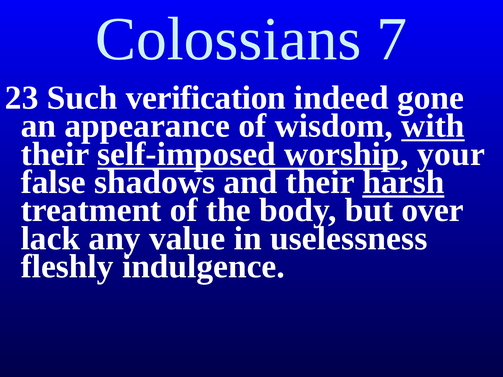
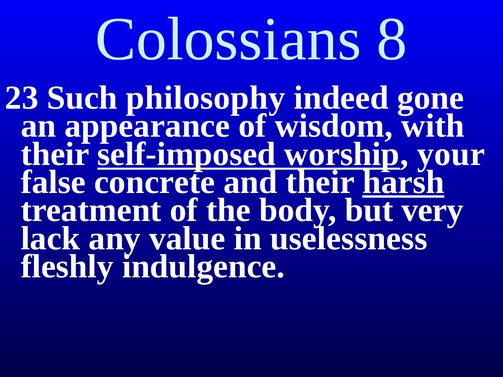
7: 7 -> 8 (392, 39)
verification: verification -> philosophy (206, 98)
with underline: present -> none (433, 126)
shadows: shadows -> concrete (155, 182)
over: over -> very (432, 210)
